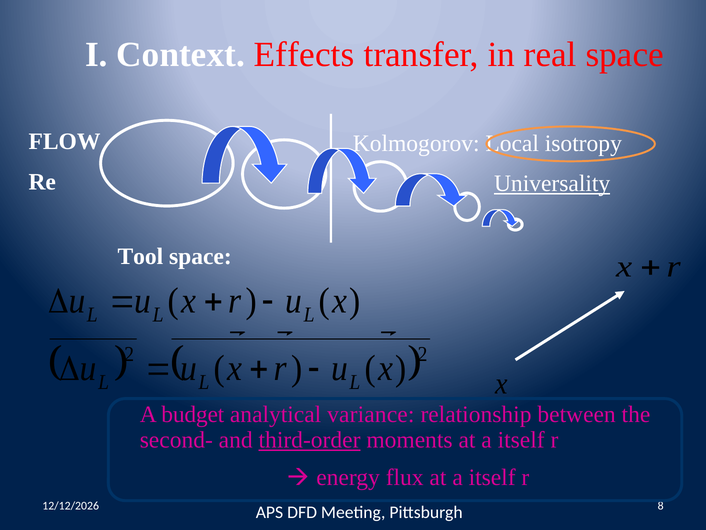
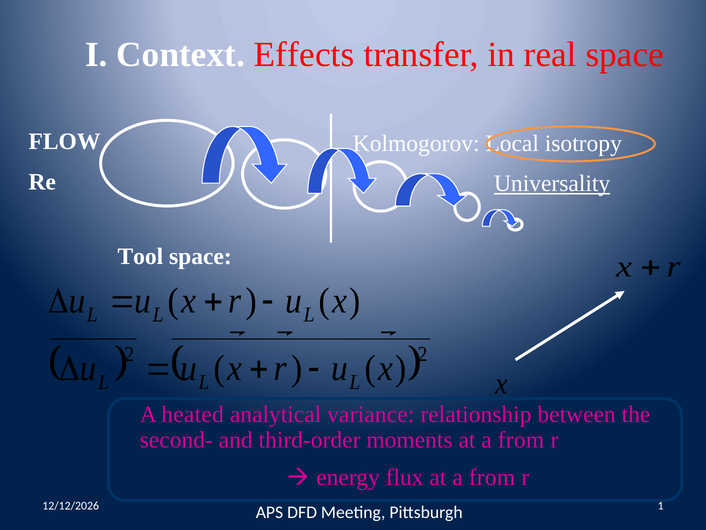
budget: budget -> heated (193, 414)
third-order underline: present -> none (310, 440)
moments at a itself: itself -> from (521, 440)
flux at a itself: itself -> from (492, 477)
8: 8 -> 1 (661, 506)
